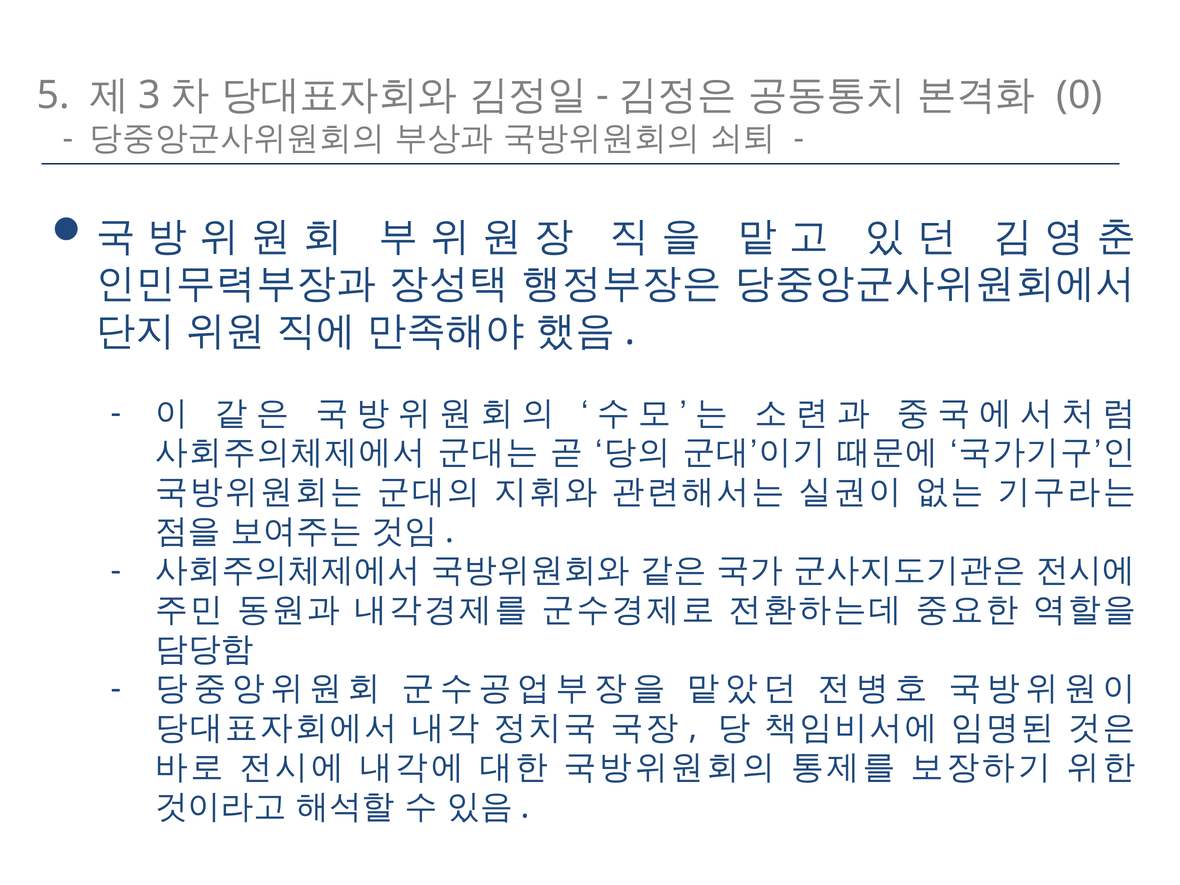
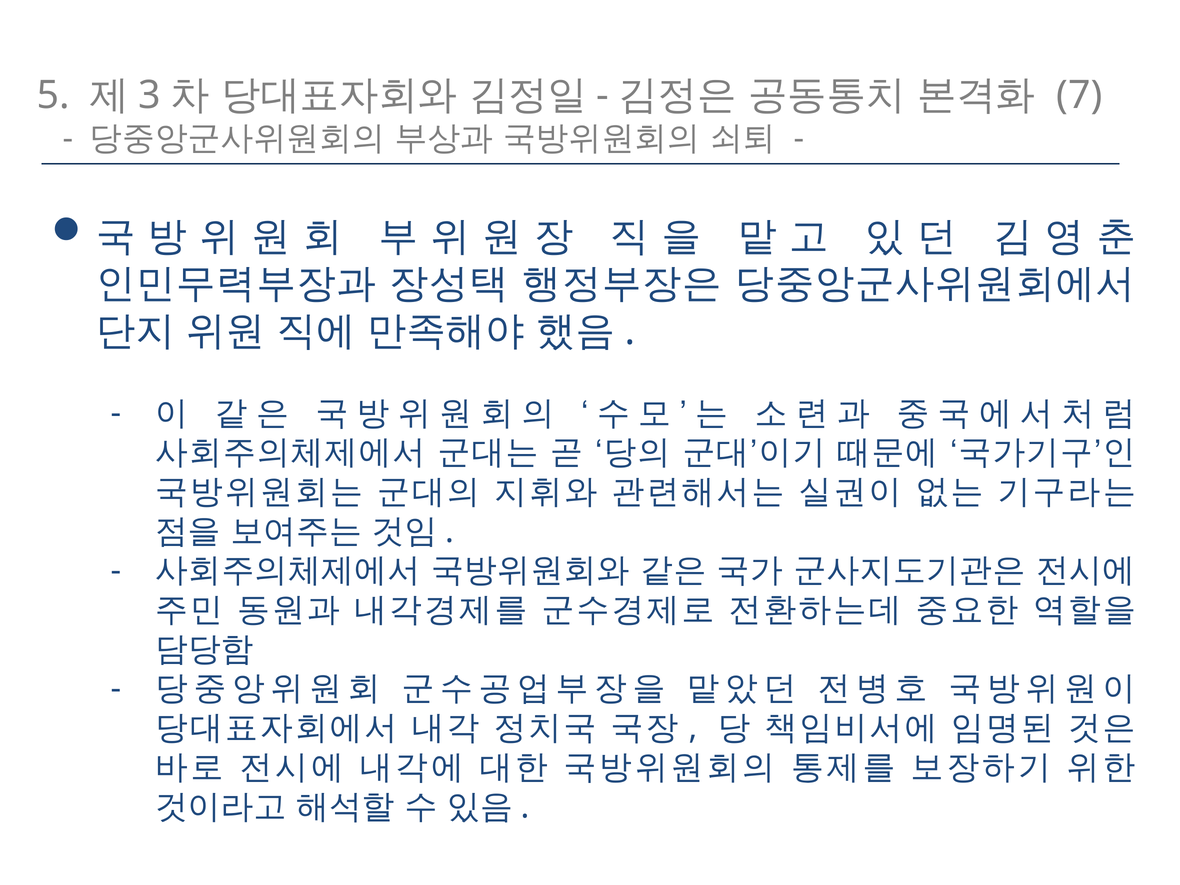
0: 0 -> 7 (1079, 95)
